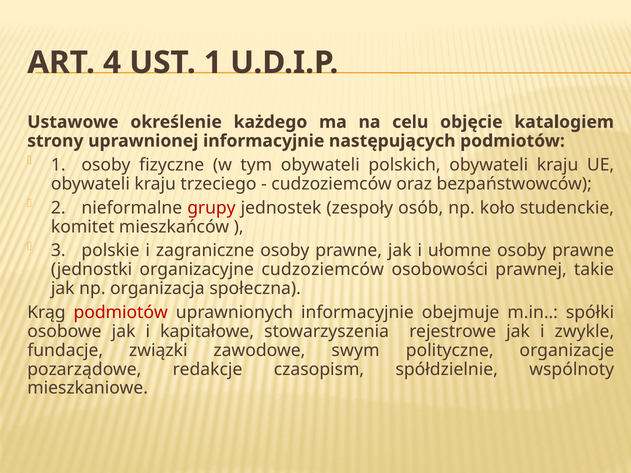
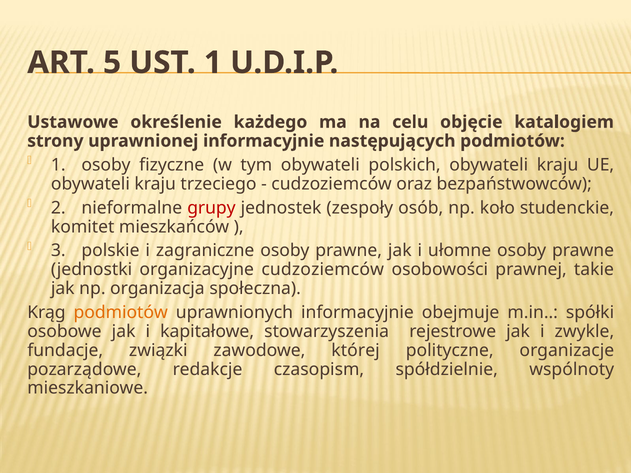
4: 4 -> 5 (112, 63)
podmiotów colour: red -> orange (121, 313)
swym: swym -> której (356, 351)
